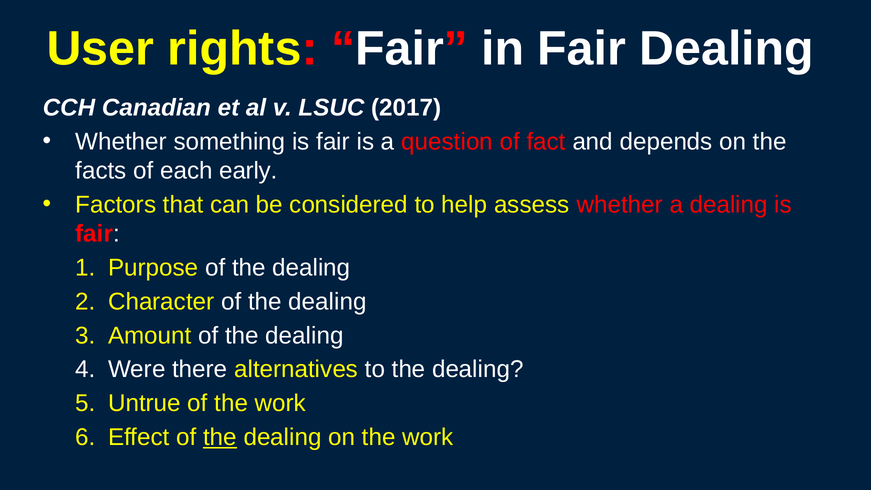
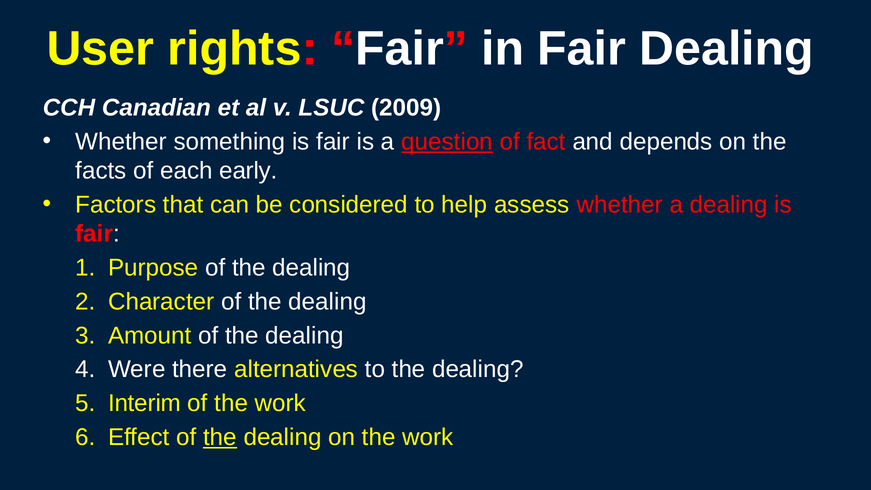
2017: 2017 -> 2009 (406, 108)
question underline: none -> present (447, 142)
Untrue: Untrue -> Interim (144, 403)
